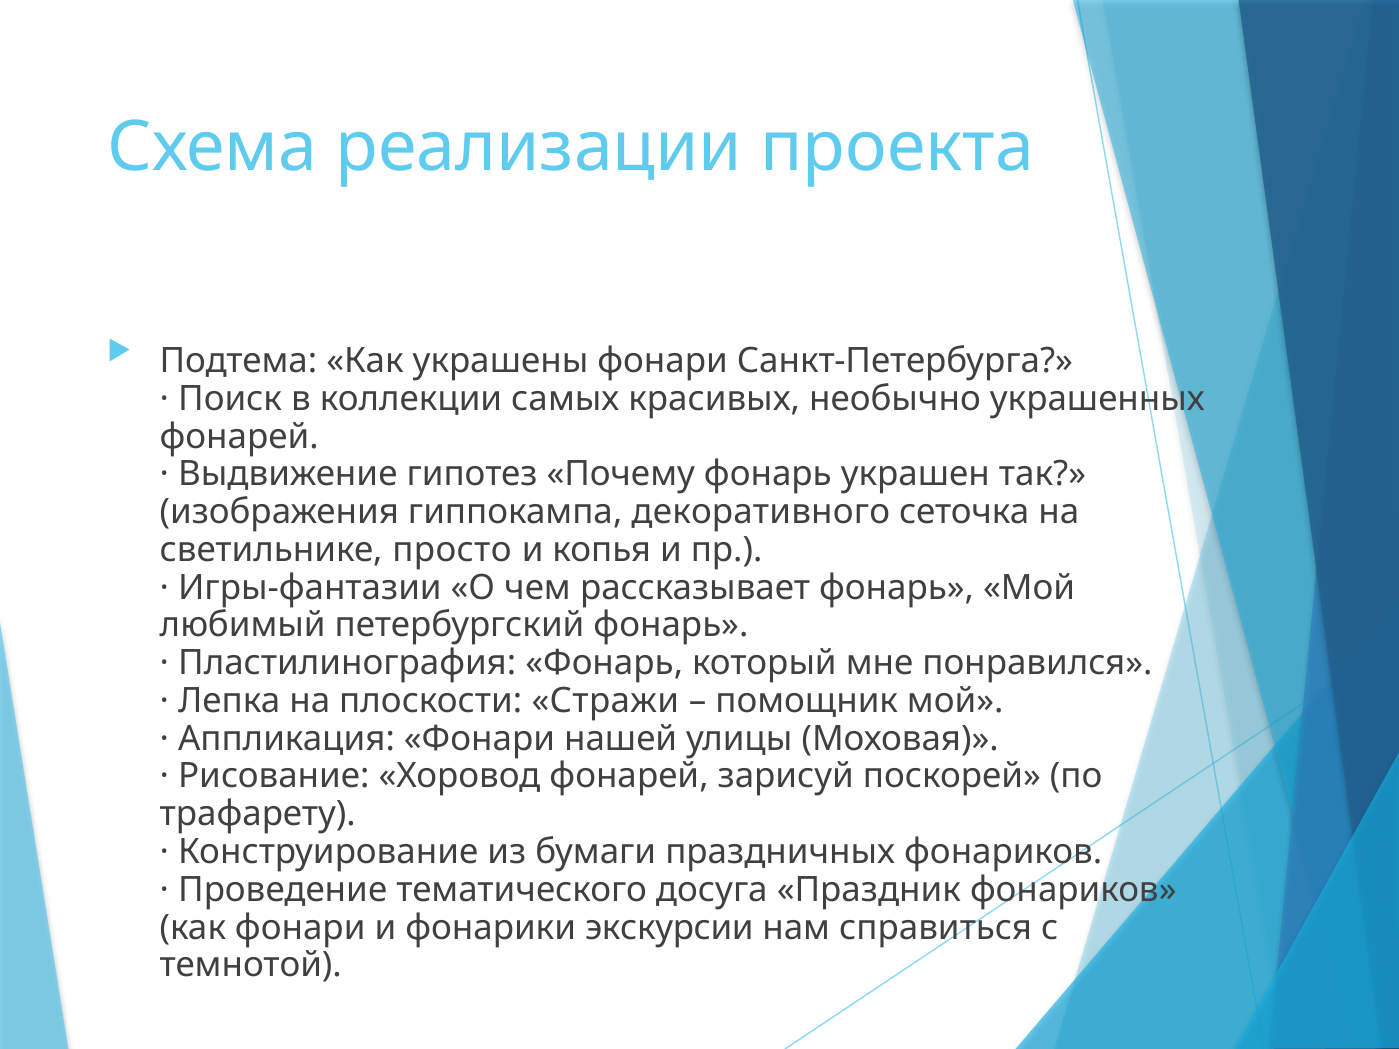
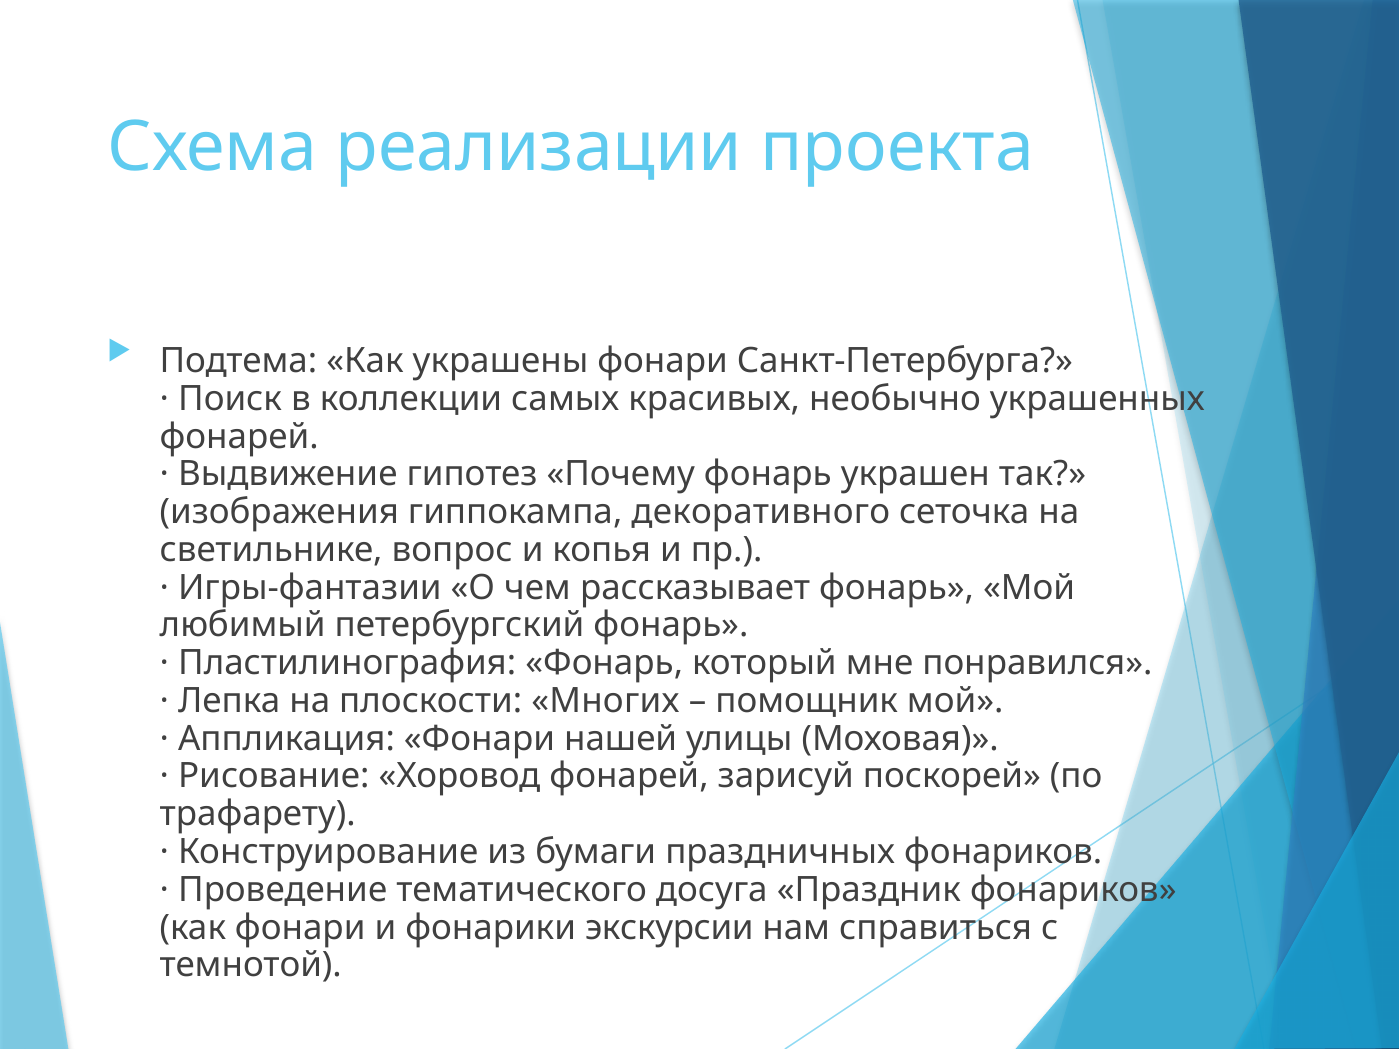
просто: просто -> вопрос (452, 550)
Стражи: Стражи -> Многих (605, 701)
